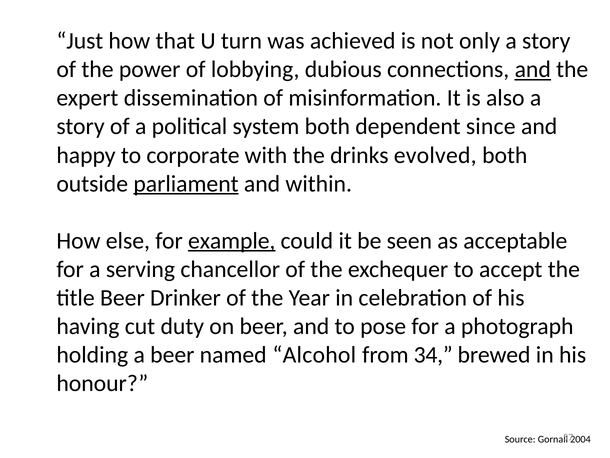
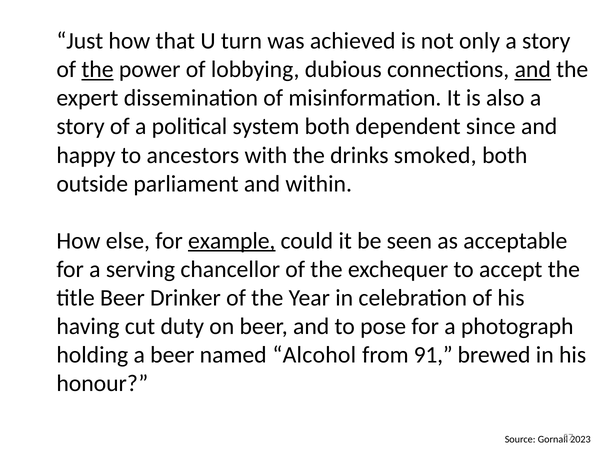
the underline: none -> present (97, 70)
corporate: corporate -> ancestors (193, 155)
evolved: evolved -> smoked (435, 155)
parliament underline: present -> none (186, 183)
34: 34 -> 91 (433, 354)
2004: 2004 -> 2023 (580, 439)
